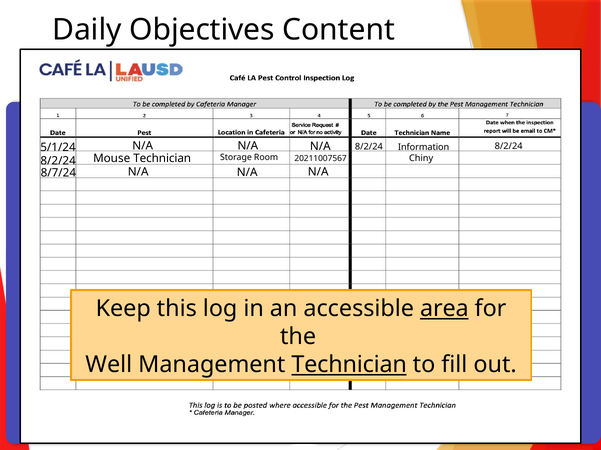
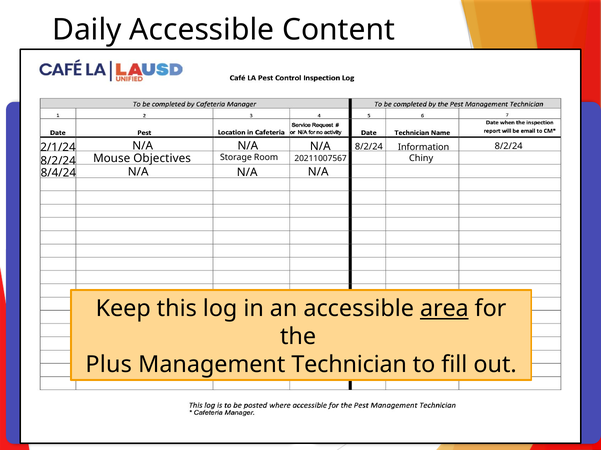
Daily Objectives: Objectives -> Accessible (202, 30)
5/1/24: 5/1/24 -> 2/1/24 (58, 148)
Mouse Technician: Technician -> Objectives (162, 159)
8/7/24: 8/7/24 -> 8/4/24 (58, 173)
Well: Well -> Plus (109, 365)
Technician underline: present -> none (349, 365)
